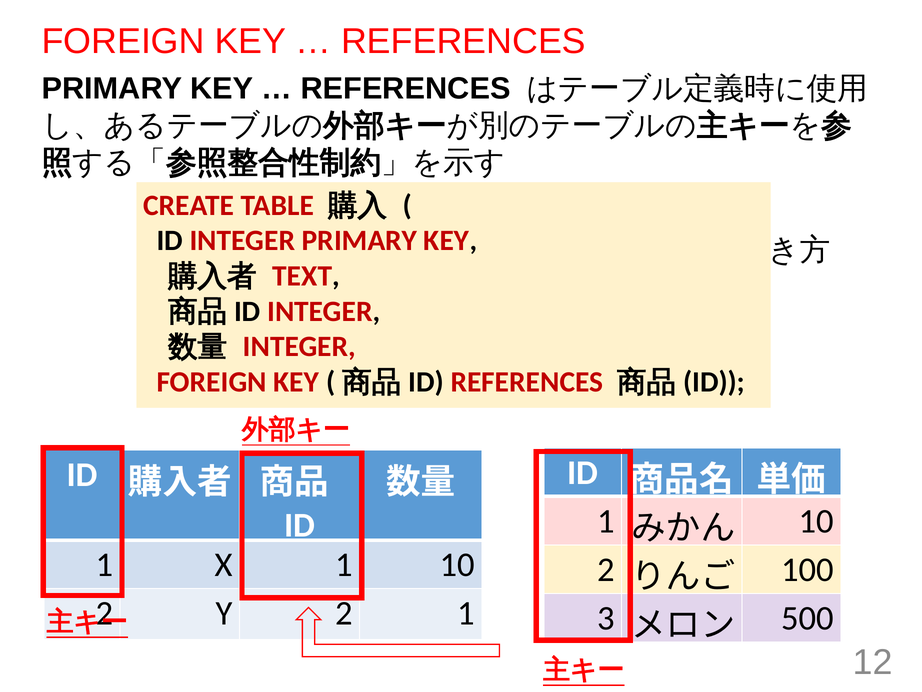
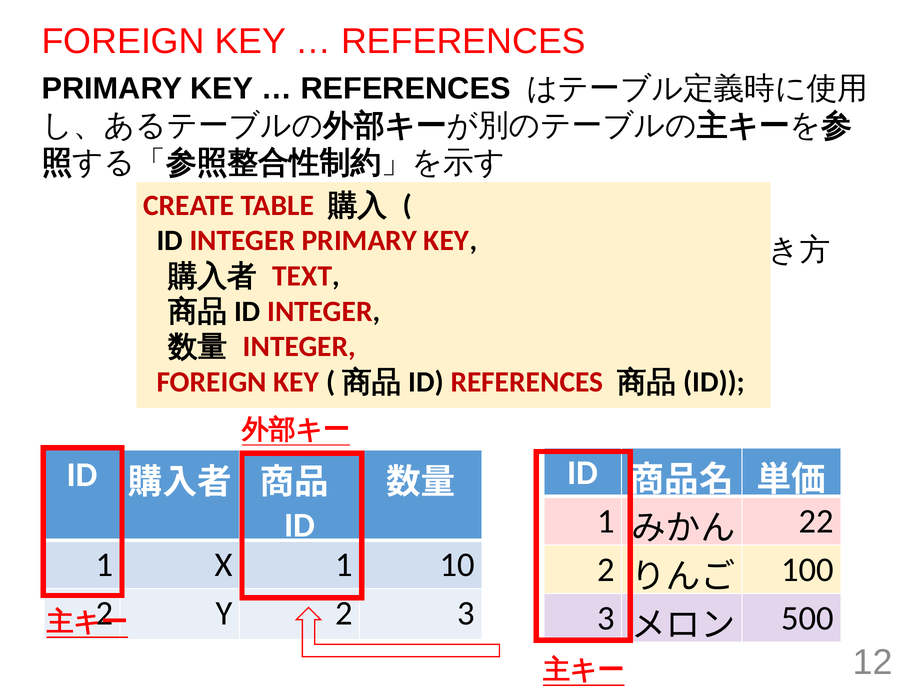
10: 10 -> 22 (816, 521)
2 1: 1 -> 3 (466, 613)
